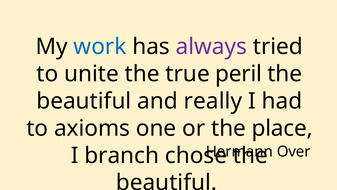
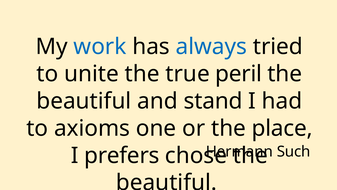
always colour: purple -> blue (211, 47)
really: really -> stand (213, 101)
Over: Over -> Such (294, 151)
branch: branch -> prefers (122, 155)
